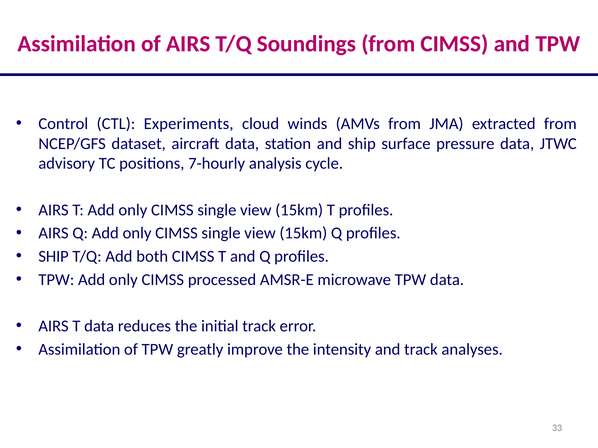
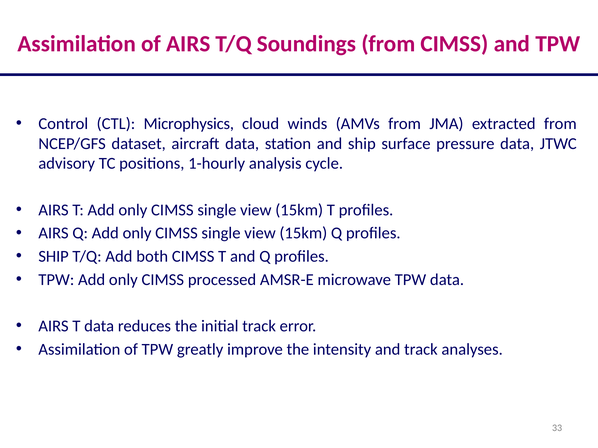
Experiments: Experiments -> Microphysics (189, 124)
7-hourly: 7-hourly -> 1-hourly (217, 164)
